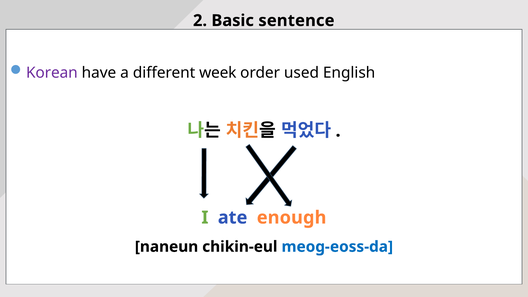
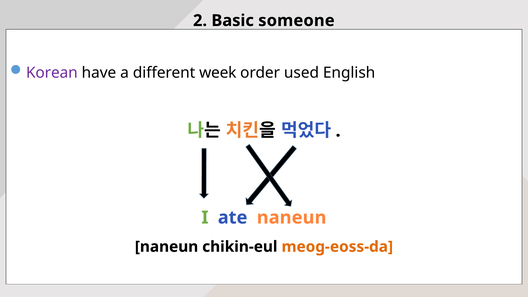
sentence: sentence -> someone (296, 21)
ate enough: enough -> naneun (292, 218)
meog-eoss-da colour: blue -> orange (337, 247)
